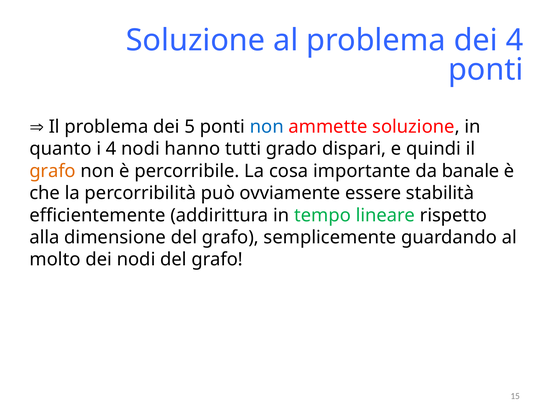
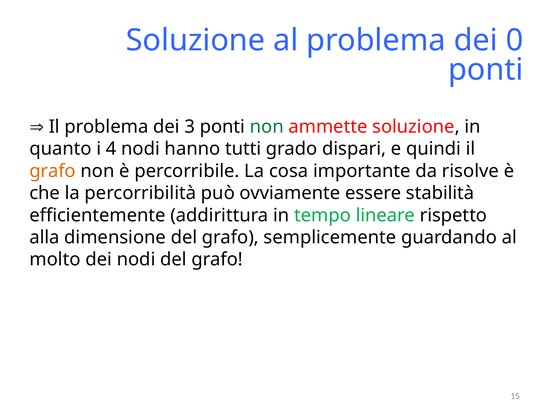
dei 4: 4 -> 0 (515, 40)
5: 5 -> 3 (190, 127)
non colour: blue -> green (267, 127)
banale: banale -> risolve (470, 171)
